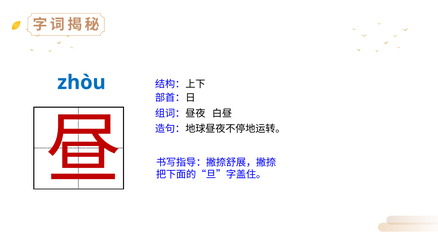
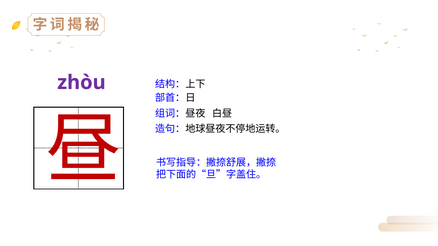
zhòu colour: blue -> purple (81, 83)
